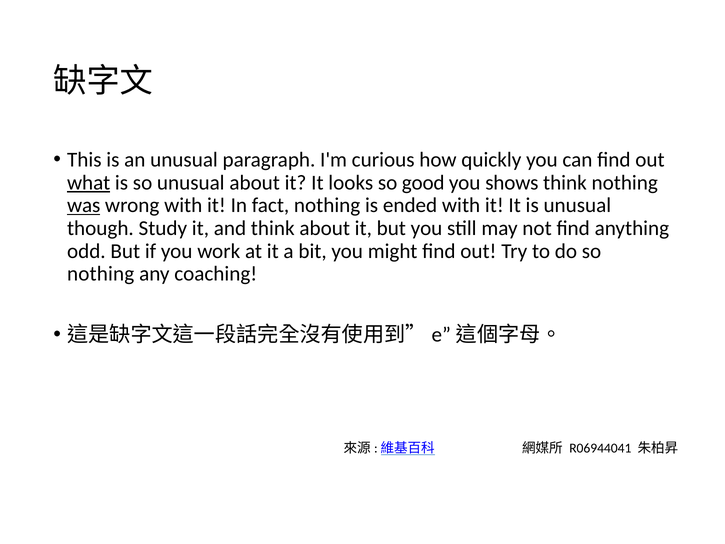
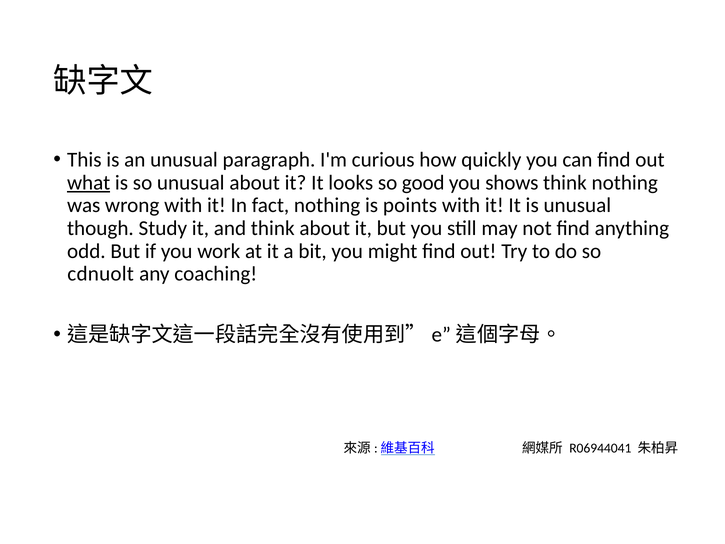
was underline: present -> none (84, 205)
ended: ended -> points (410, 205)
nothing: nothing -> cdnuolt (101, 274)
